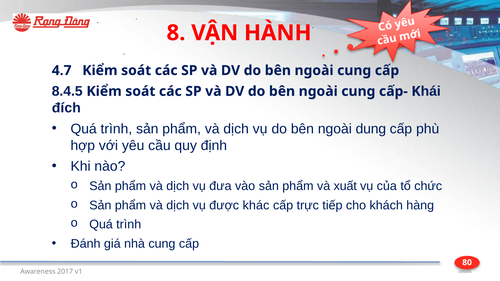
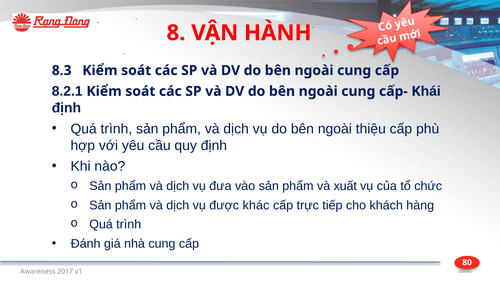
4.7: 4.7 -> 8.3 (62, 71)
8.4.5: 8.4.5 -> 8.2.1 (67, 91)
đích: đích -> định (66, 108)
dung: dung -> thiệu (371, 129)
